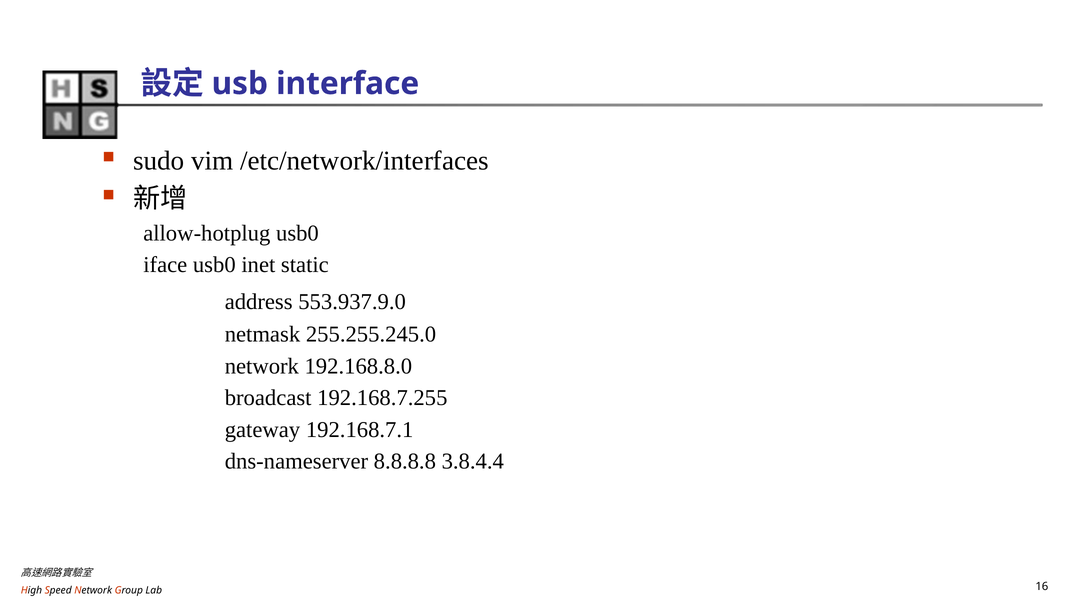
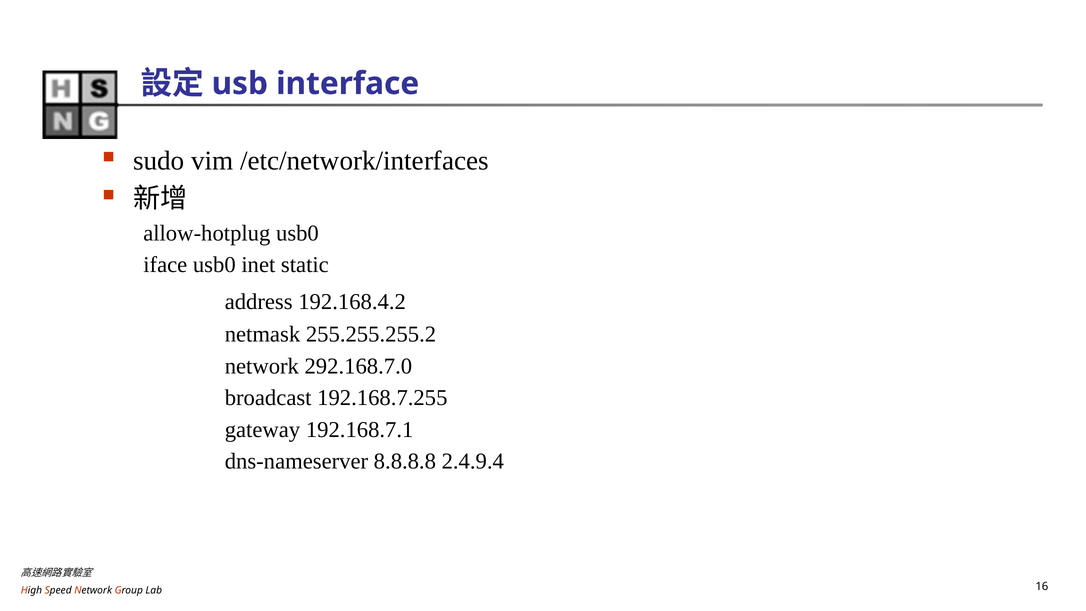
553.937.9.0: 553.937.9.0 -> 192.168.4.2 (352, 302)
255.255.245.0: 255.255.245.0 -> 255.255.255.2 (371, 334)
192.168.8.0: 192.168.8.0 -> 292.168.7.0 (358, 366)
3.8.4.4: 3.8.4.4 -> 2.4.9.4 (473, 461)
